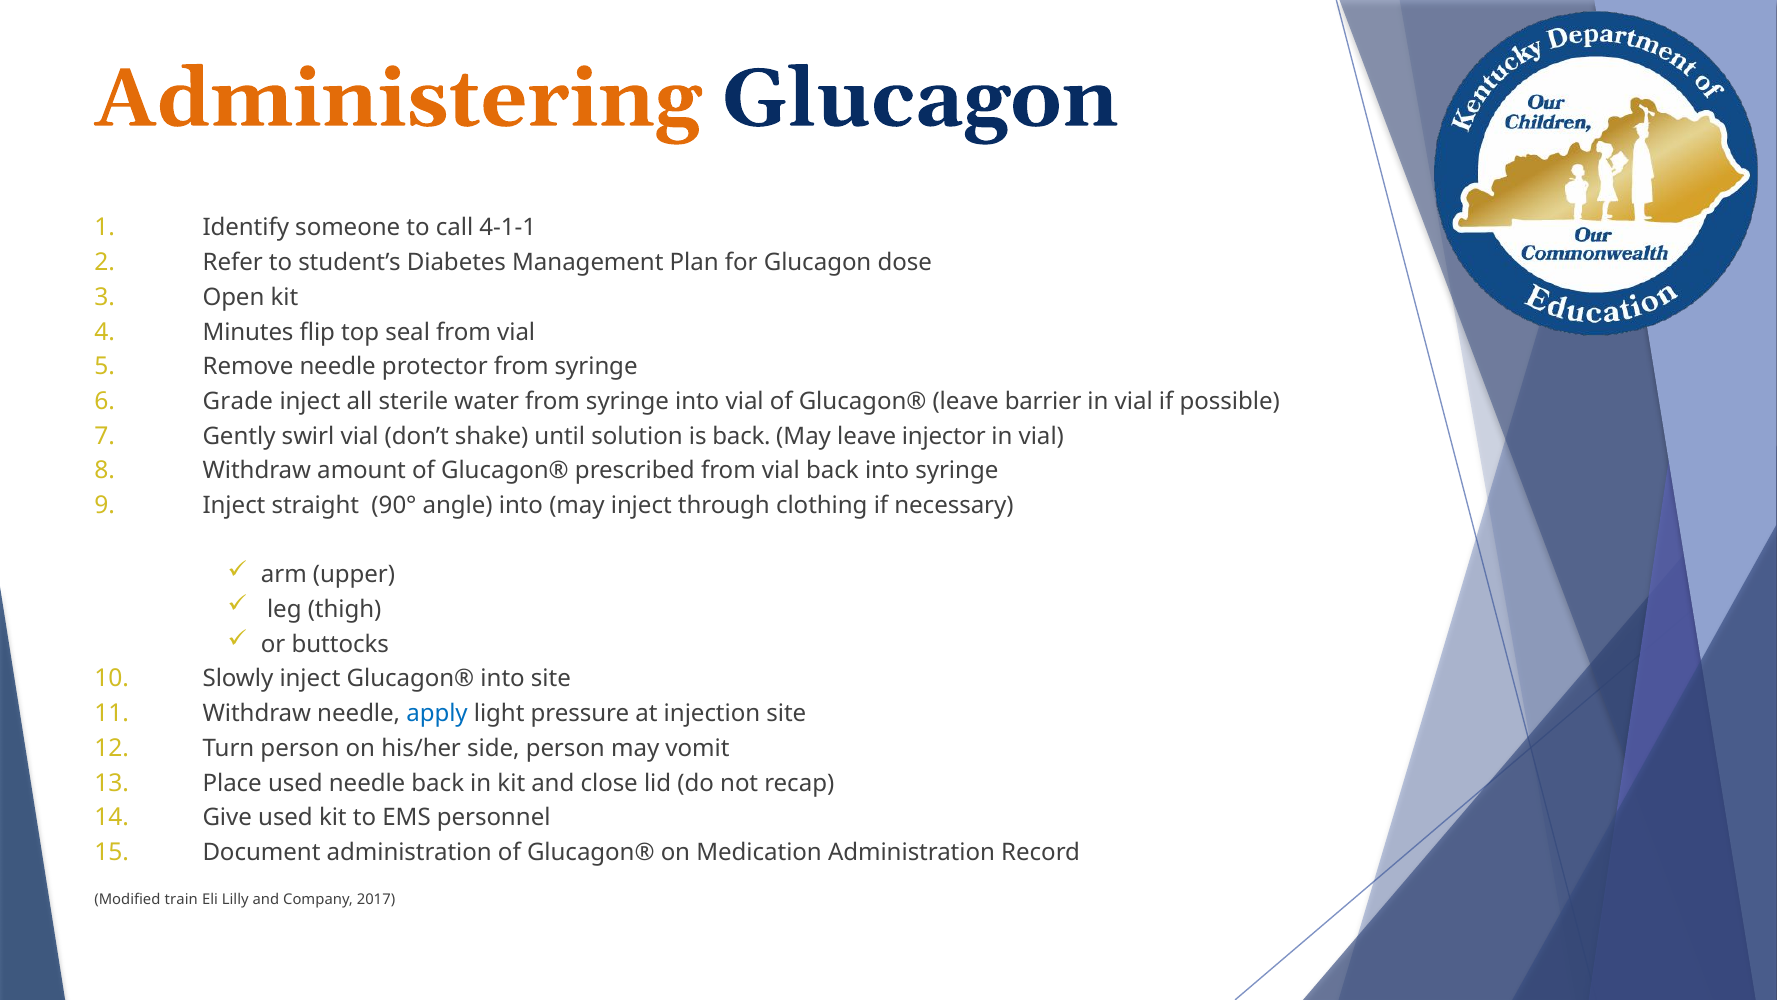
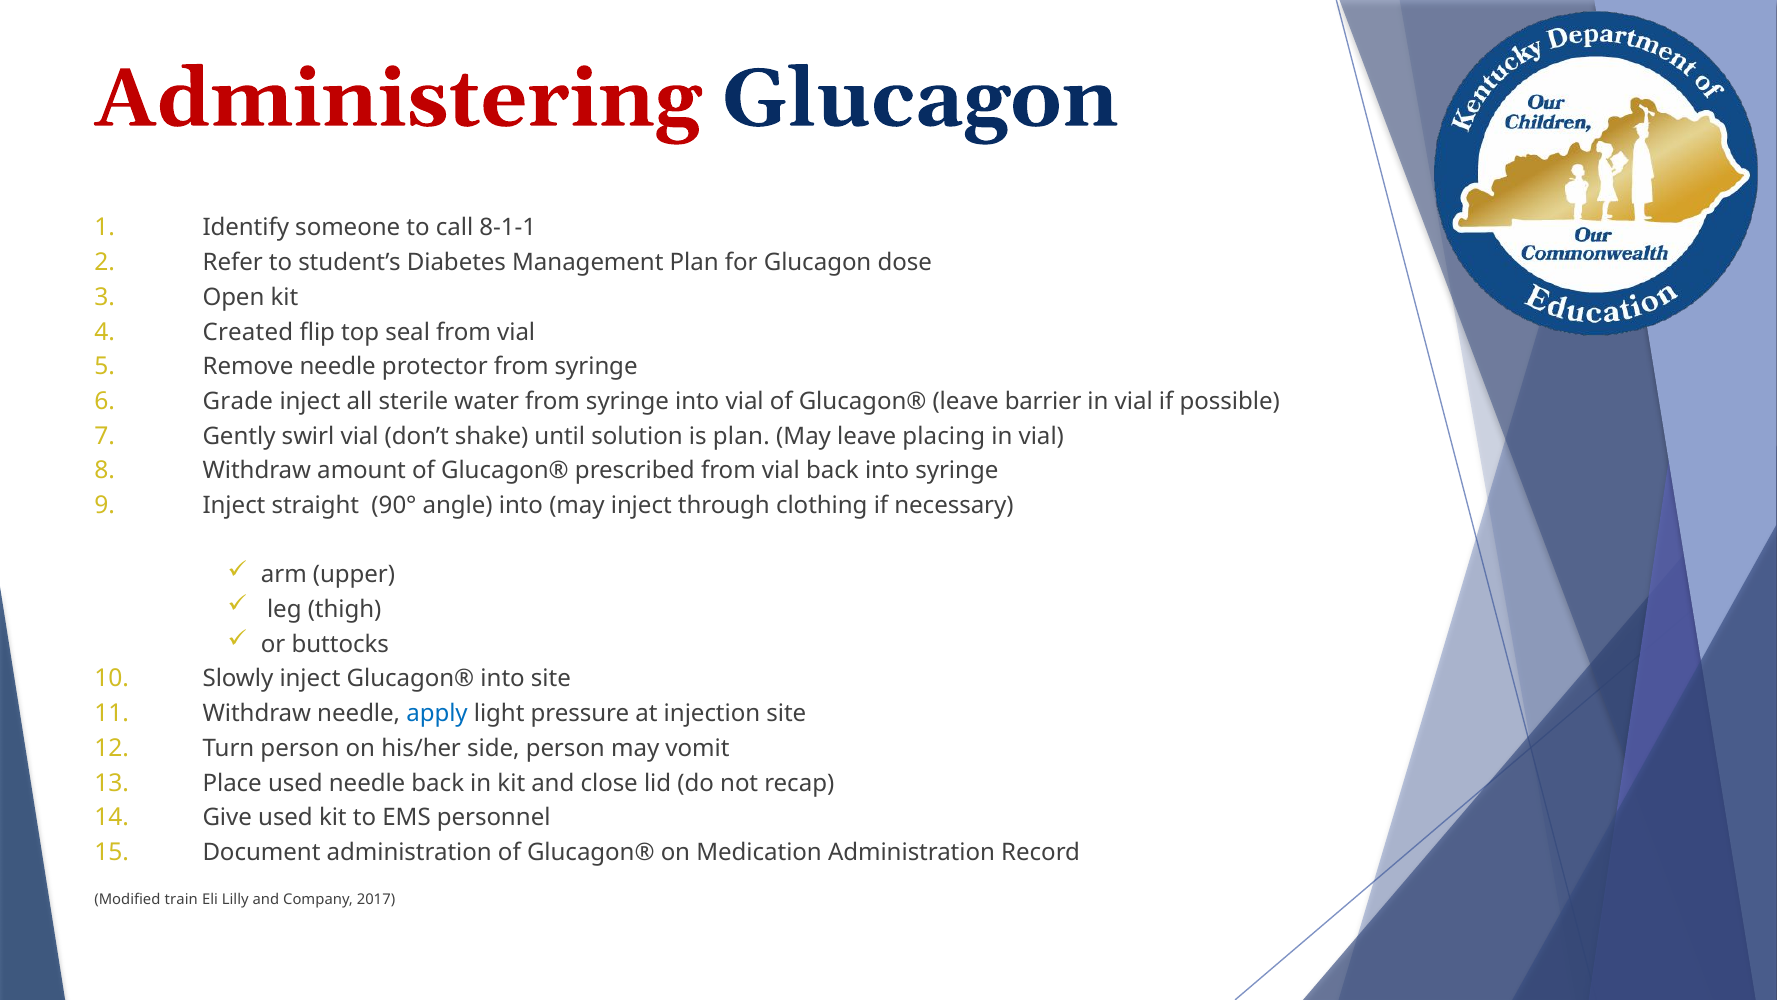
Administering colour: orange -> red (398, 99)
4-1-1: 4-1-1 -> 8-1-1 (508, 228)
Minutes: Minutes -> Created (248, 332)
is back: back -> plan (741, 436)
injector: injector -> placing (944, 436)
